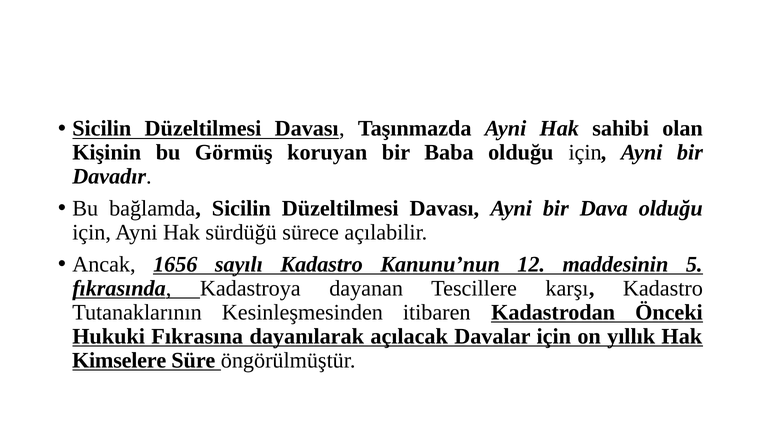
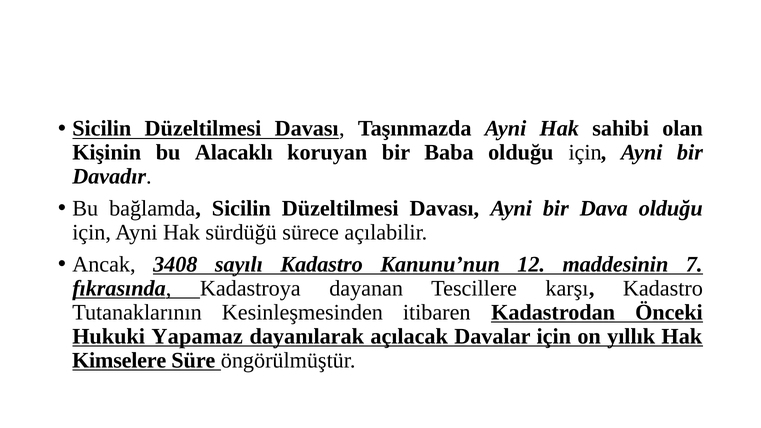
Görmüş: Görmüş -> Alacaklı (234, 153)
1656: 1656 -> 3408 (175, 264)
5: 5 -> 7 (694, 264)
Fıkrasına: Fıkrasına -> Yapamaz (197, 336)
